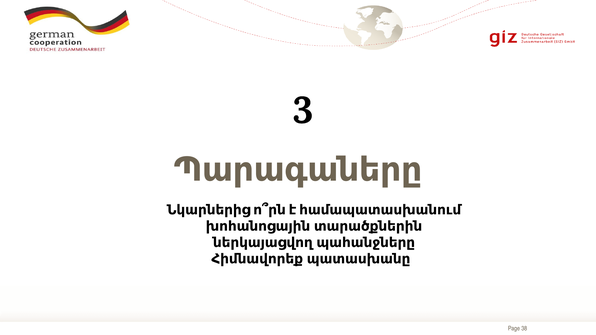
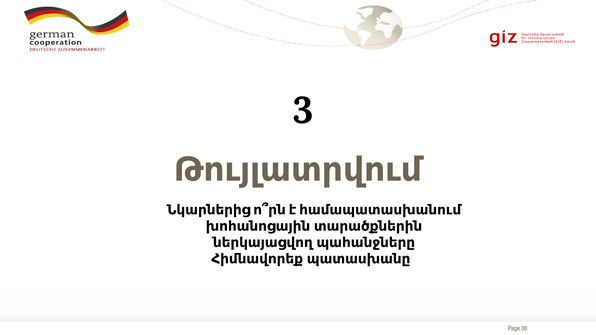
Պարագաները: Պարագաները -> Թույլատրվում (298, 170)
